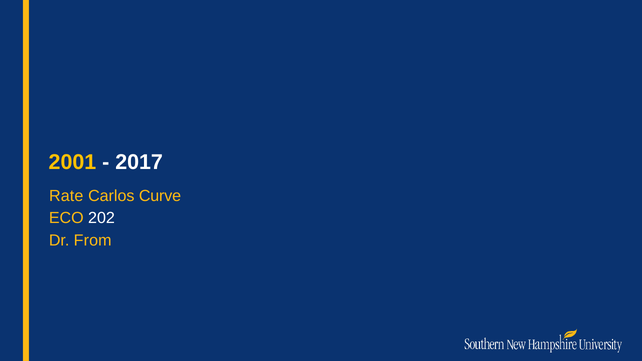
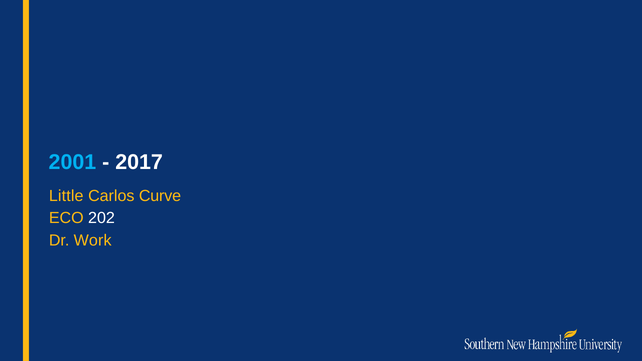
2001 colour: yellow -> light blue (72, 162)
Rate: Rate -> Little (66, 196)
From: From -> Work (93, 241)
